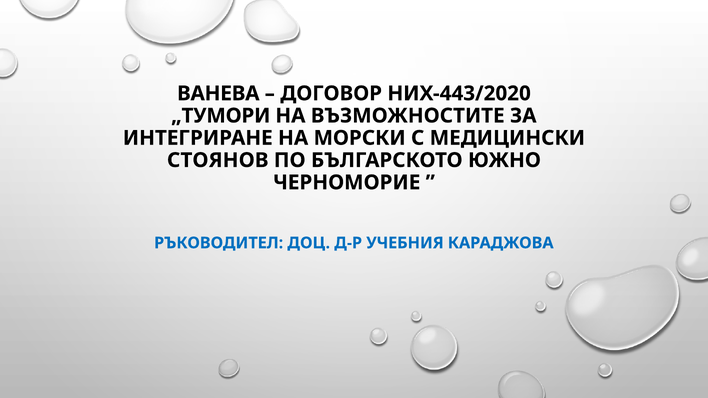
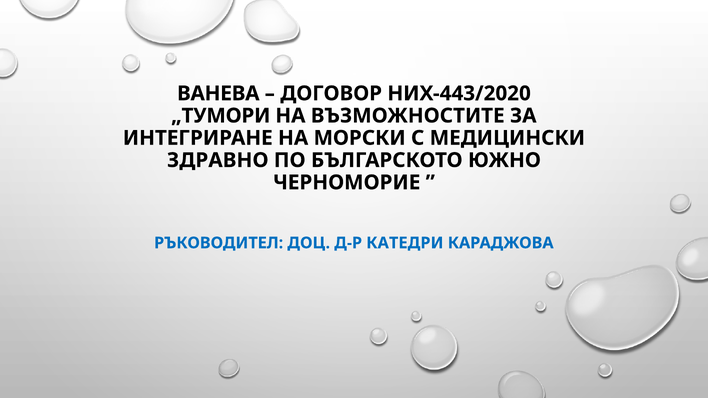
СТОЯНОВ: СТОЯНОВ -> ЗДРАВНО (218, 160)
УЧЕБНИЯ: УЧЕБНИЯ -> КАТЕДРИ (405, 243)
